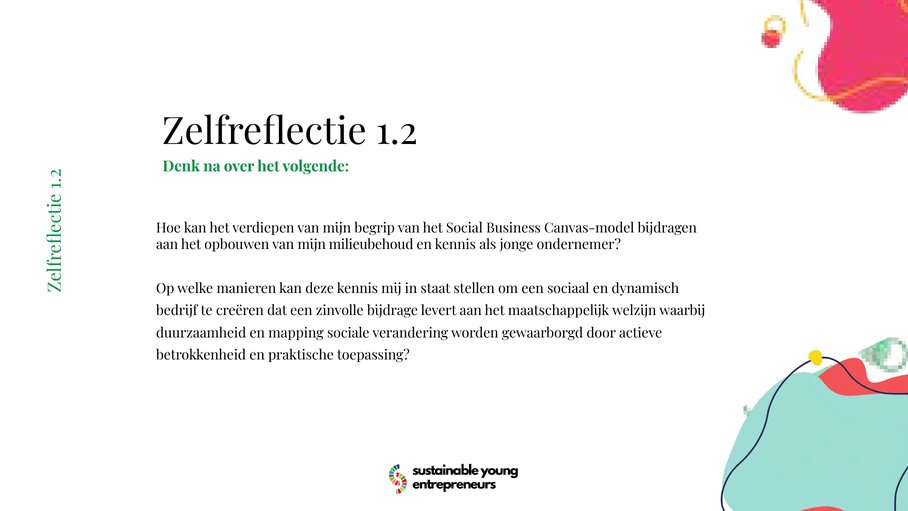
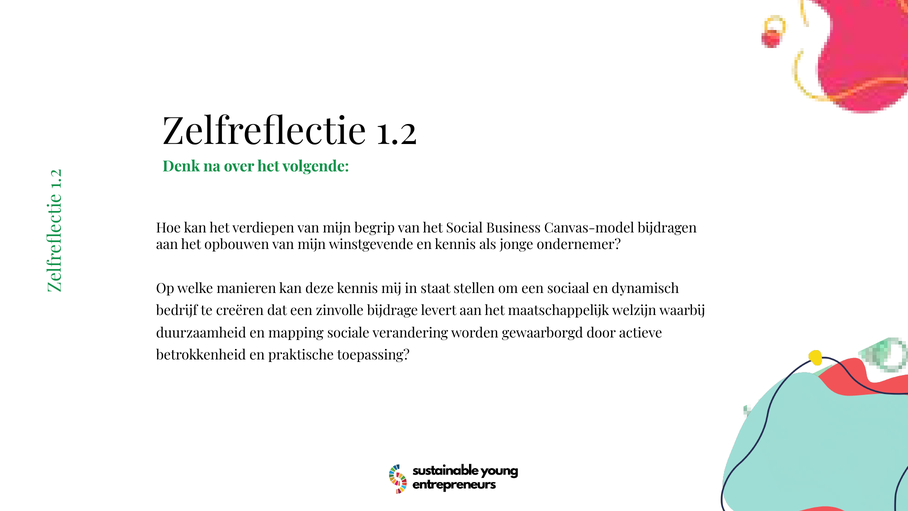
milieubehoud: milieubehoud -> winstgevende (371, 245)
